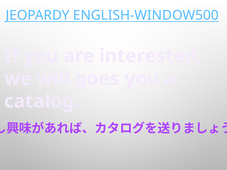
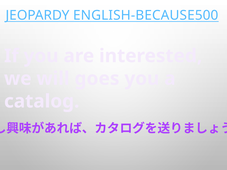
ENGLISH-WINDOW500: ENGLISH-WINDOW500 -> ENGLISH-BECAUSE500 (146, 15)
